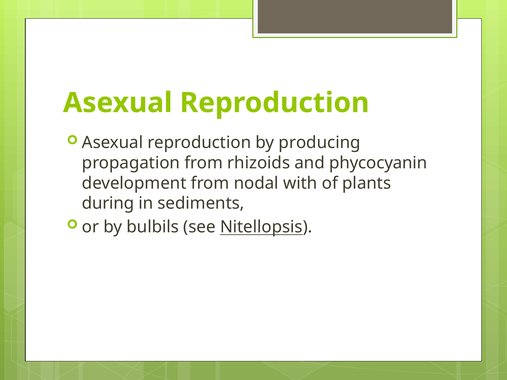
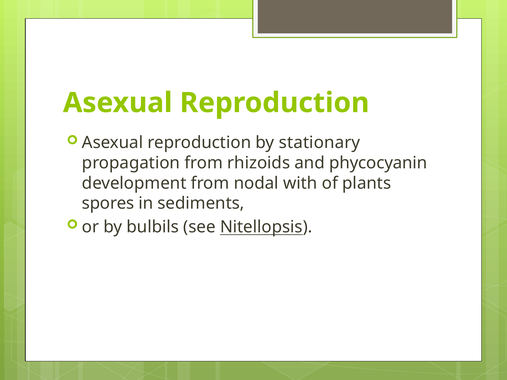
producing: producing -> stationary (320, 143)
during: during -> spores (108, 204)
